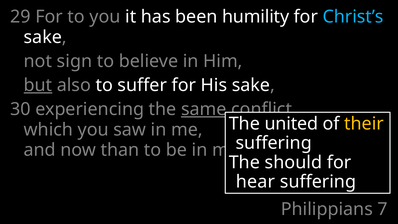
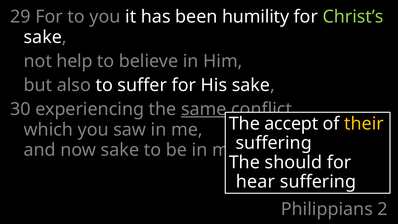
Christ’s colour: light blue -> light green (353, 17)
sign: sign -> help (75, 61)
but underline: present -> none (38, 85)
united: united -> accept (291, 124)
now than: than -> sake (120, 150)
7: 7 -> 2 (383, 209)
